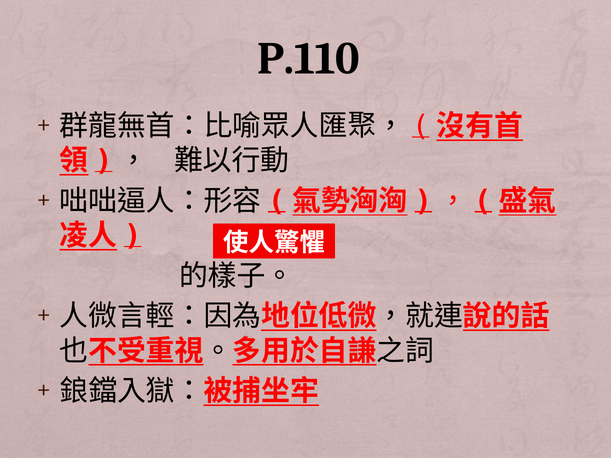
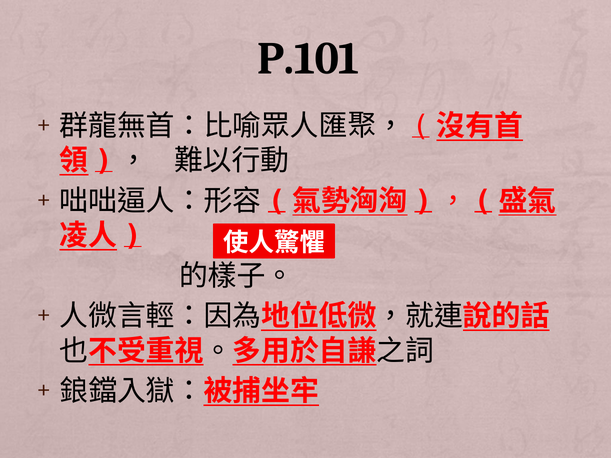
P.110: P.110 -> P.101 (308, 59)
